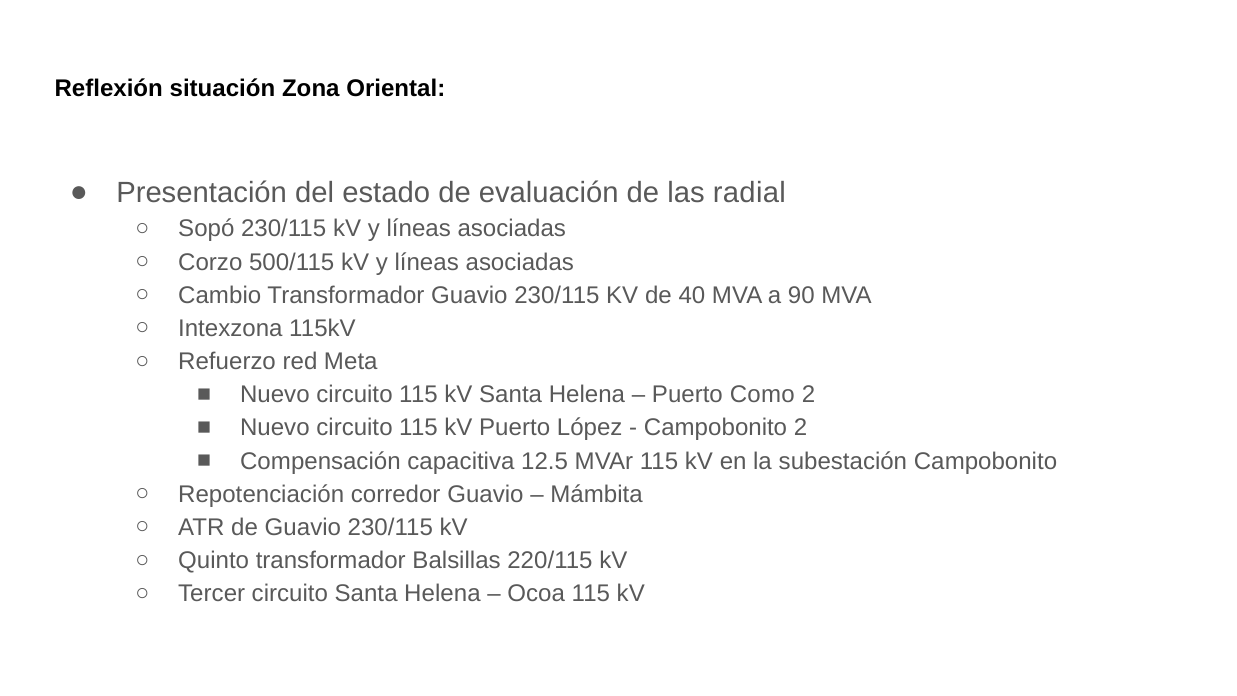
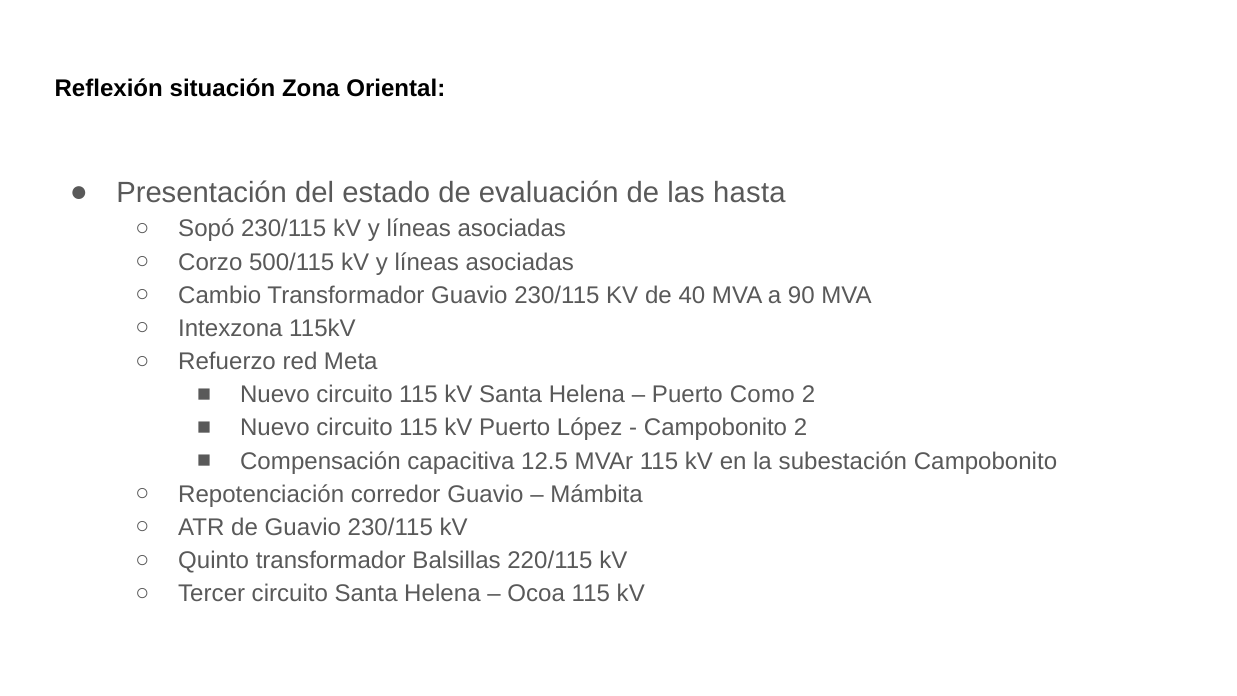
radial: radial -> hasta (749, 193)
